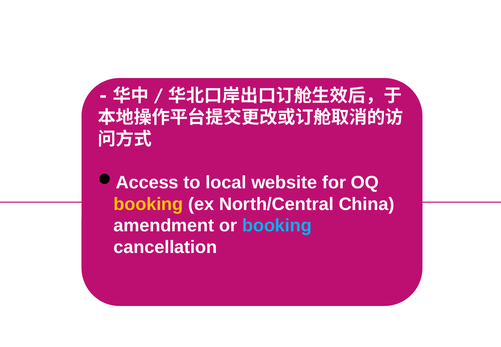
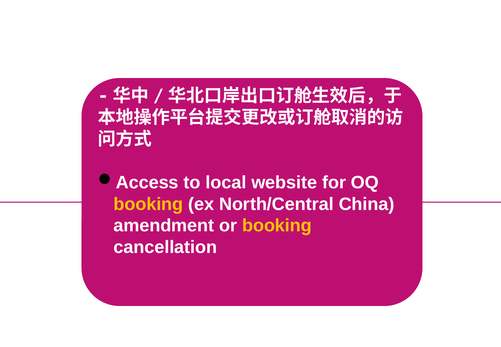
booking colour: light blue -> yellow (277, 226)
